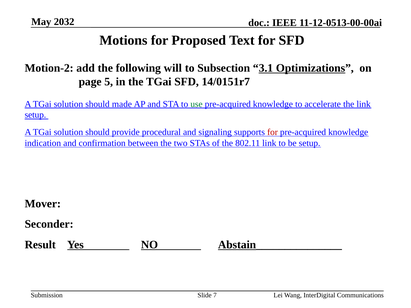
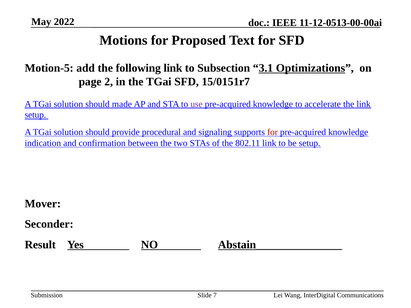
2032: 2032 -> 2022 (64, 22)
Motion-2: Motion-2 -> Motion-5 (49, 68)
following will: will -> link (173, 68)
5: 5 -> 2 (109, 82)
14/0151r7: 14/0151r7 -> 15/0151r7 (226, 82)
use colour: green -> purple (196, 104)
